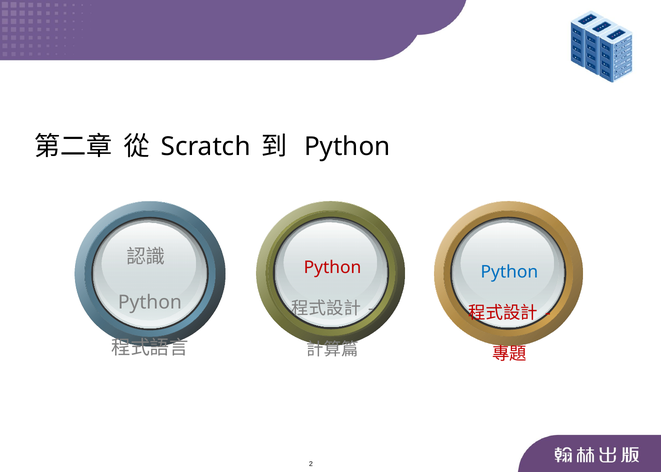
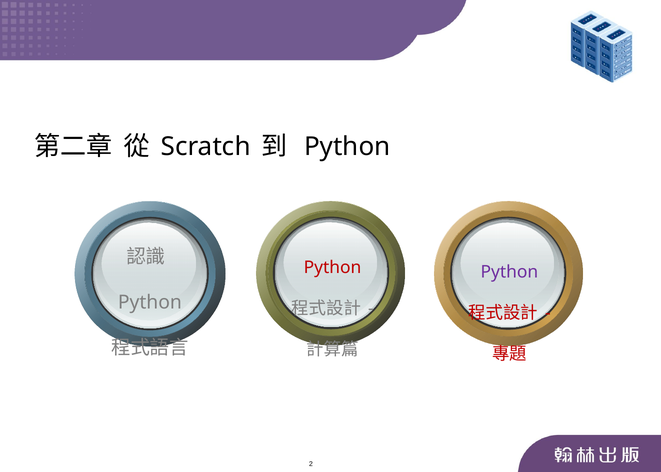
Python colour: blue -> purple (509, 272)
